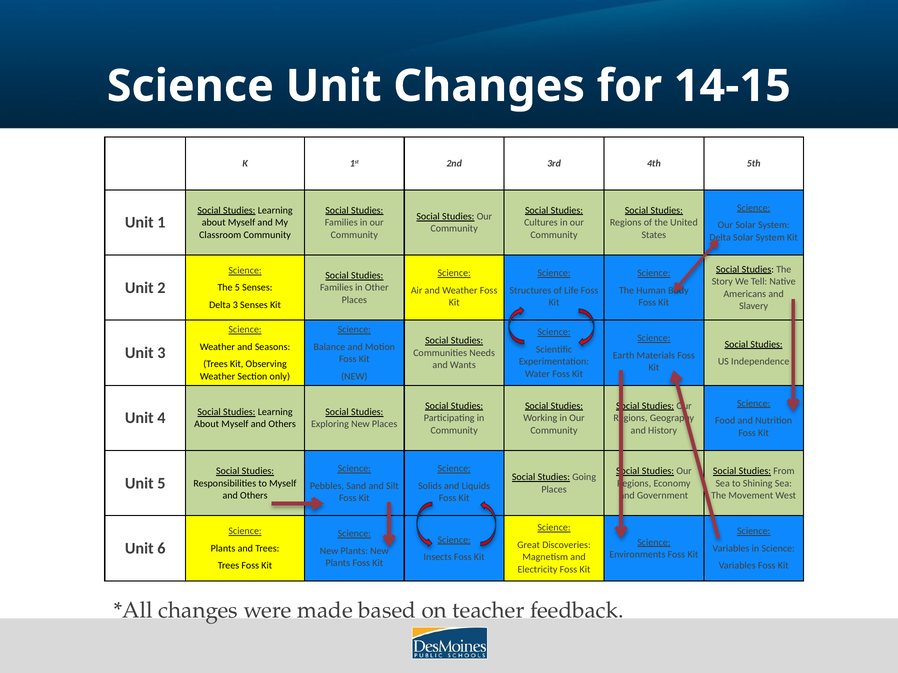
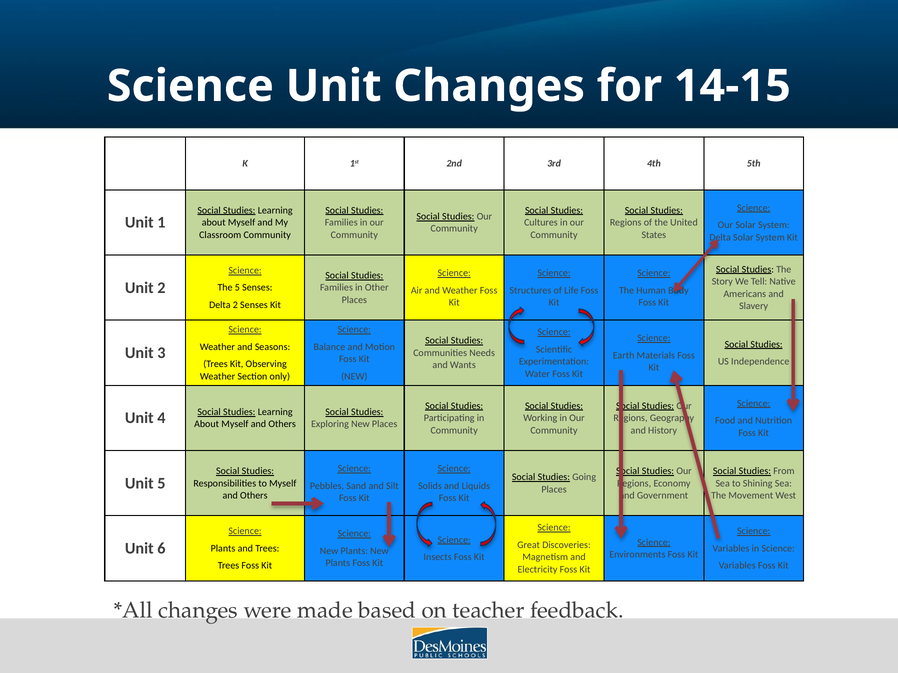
Delta 3: 3 -> 2 (235, 305)
